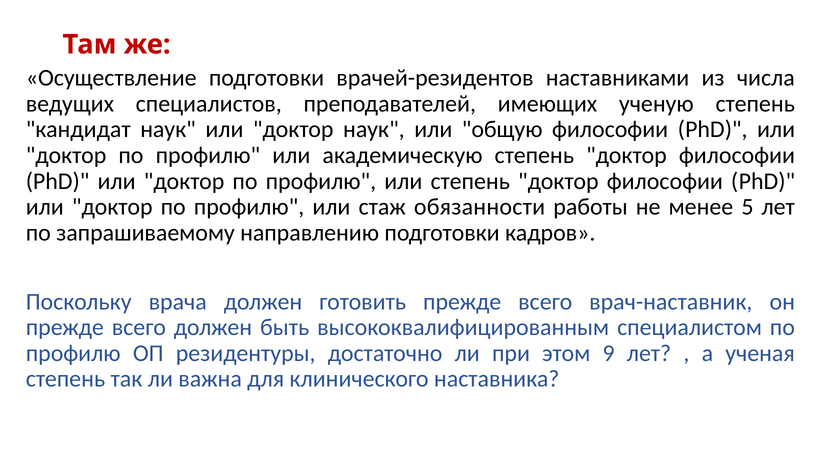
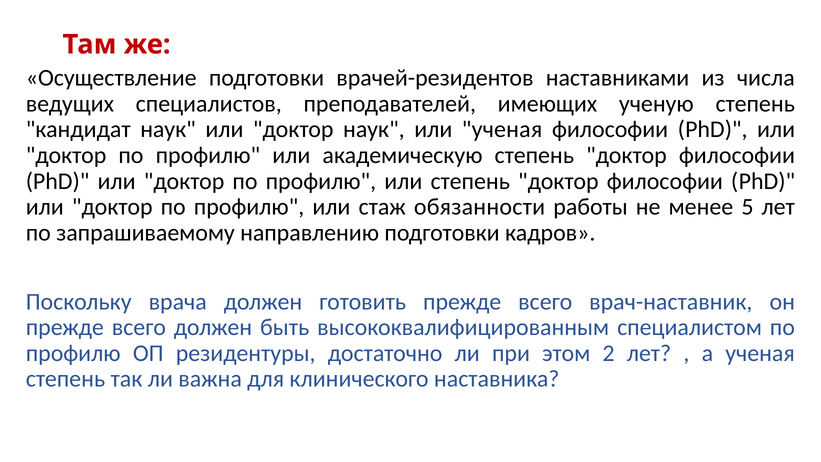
или общую: общую -> ученая (502, 129)
9: 9 -> 2 (609, 353)
